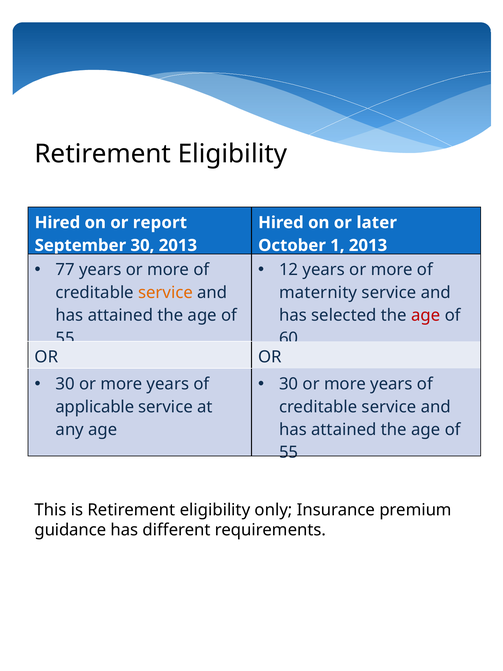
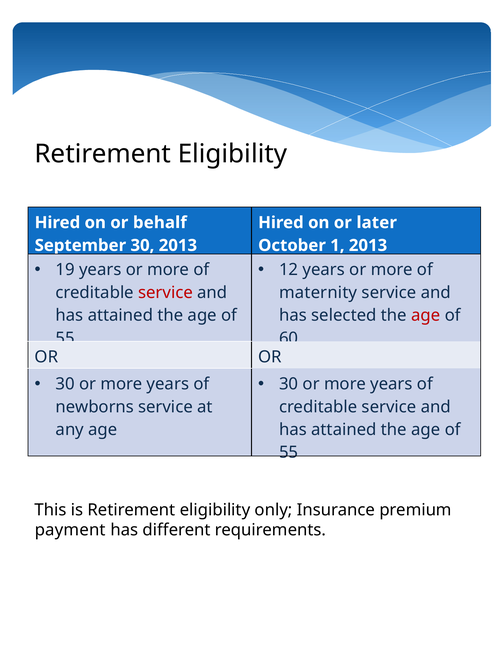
report: report -> behalf (160, 222)
77: 77 -> 19 (65, 270)
service colour: orange -> red (165, 292)
applicable: applicable -> newborns (95, 407)
guidance: guidance -> payment (70, 530)
